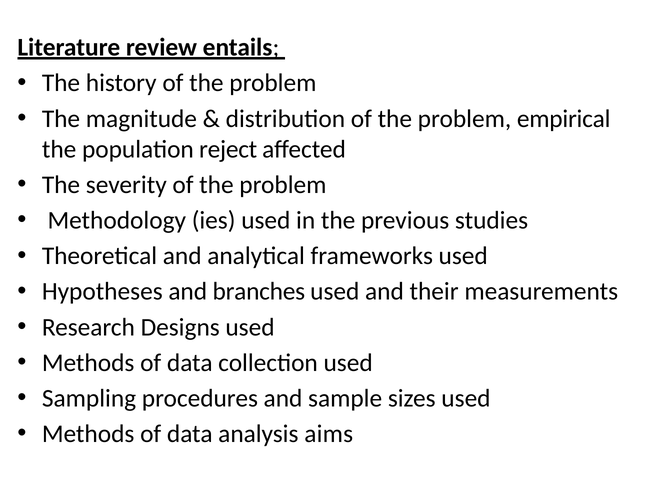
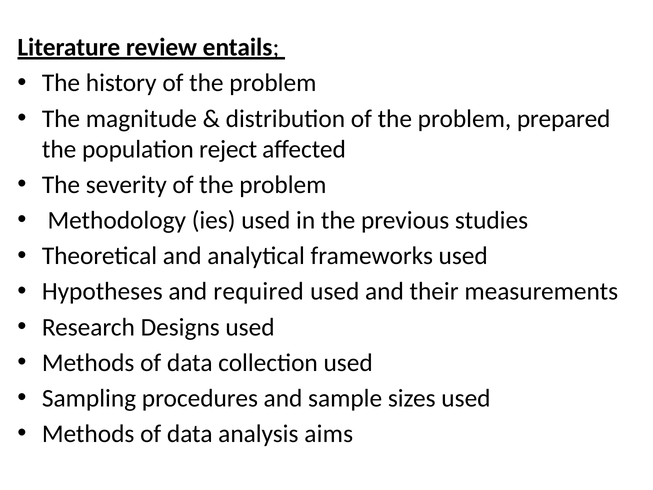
empirical: empirical -> prepared (564, 119)
branches: branches -> required (259, 291)
